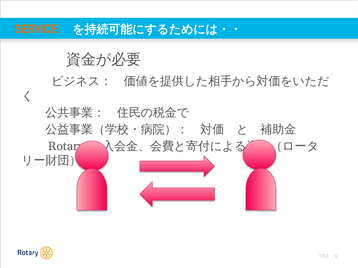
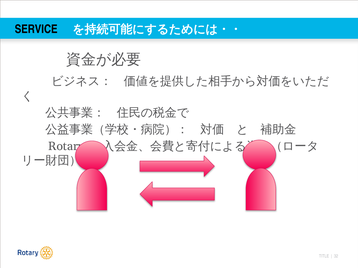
SERVICE colour: orange -> black (36, 29)
